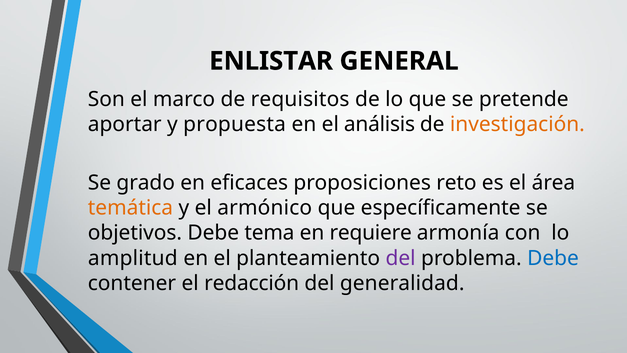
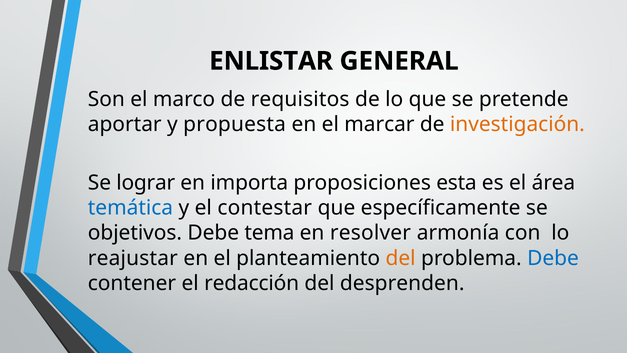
análisis: análisis -> marcar (379, 124)
grado: grado -> lograr (146, 183)
eficaces: eficaces -> importa (249, 183)
reto: reto -> esta (456, 183)
temática colour: orange -> blue (130, 208)
armónico: armónico -> contestar (265, 208)
requiere: requiere -> resolver (370, 233)
amplitud: amplitud -> reajustar (133, 258)
del colour: purple -> orange (401, 258)
generalidad: generalidad -> desprenden (402, 283)
